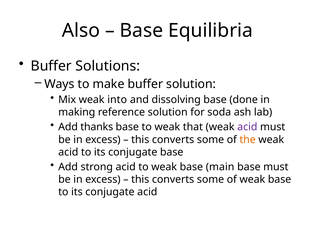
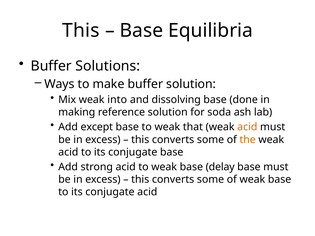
Also: Also -> This (81, 30)
thanks: thanks -> except (97, 127)
acid colour: purple -> orange (247, 127)
main: main -> delay (220, 167)
